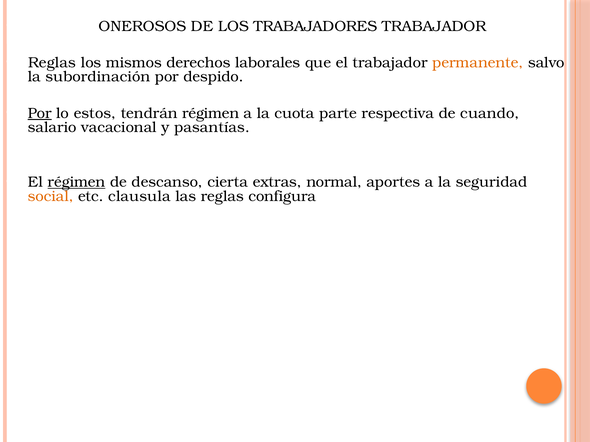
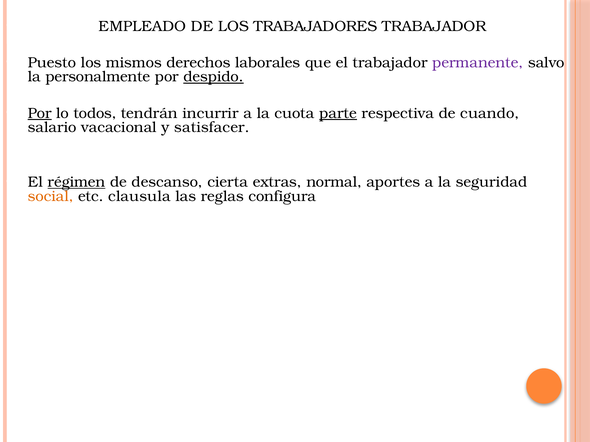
ONEROSOS: ONEROSOS -> EMPLEADO (142, 26)
Reglas: Reglas -> Puesto (52, 63)
permanente colour: orange -> purple (478, 63)
subordinación: subordinación -> personalmente (98, 77)
despido underline: none -> present (214, 77)
estos: estos -> todos (95, 113)
tendrán régimen: régimen -> incurrir (210, 113)
parte underline: none -> present (338, 113)
pasantías: pasantías -> satisfacer (212, 128)
